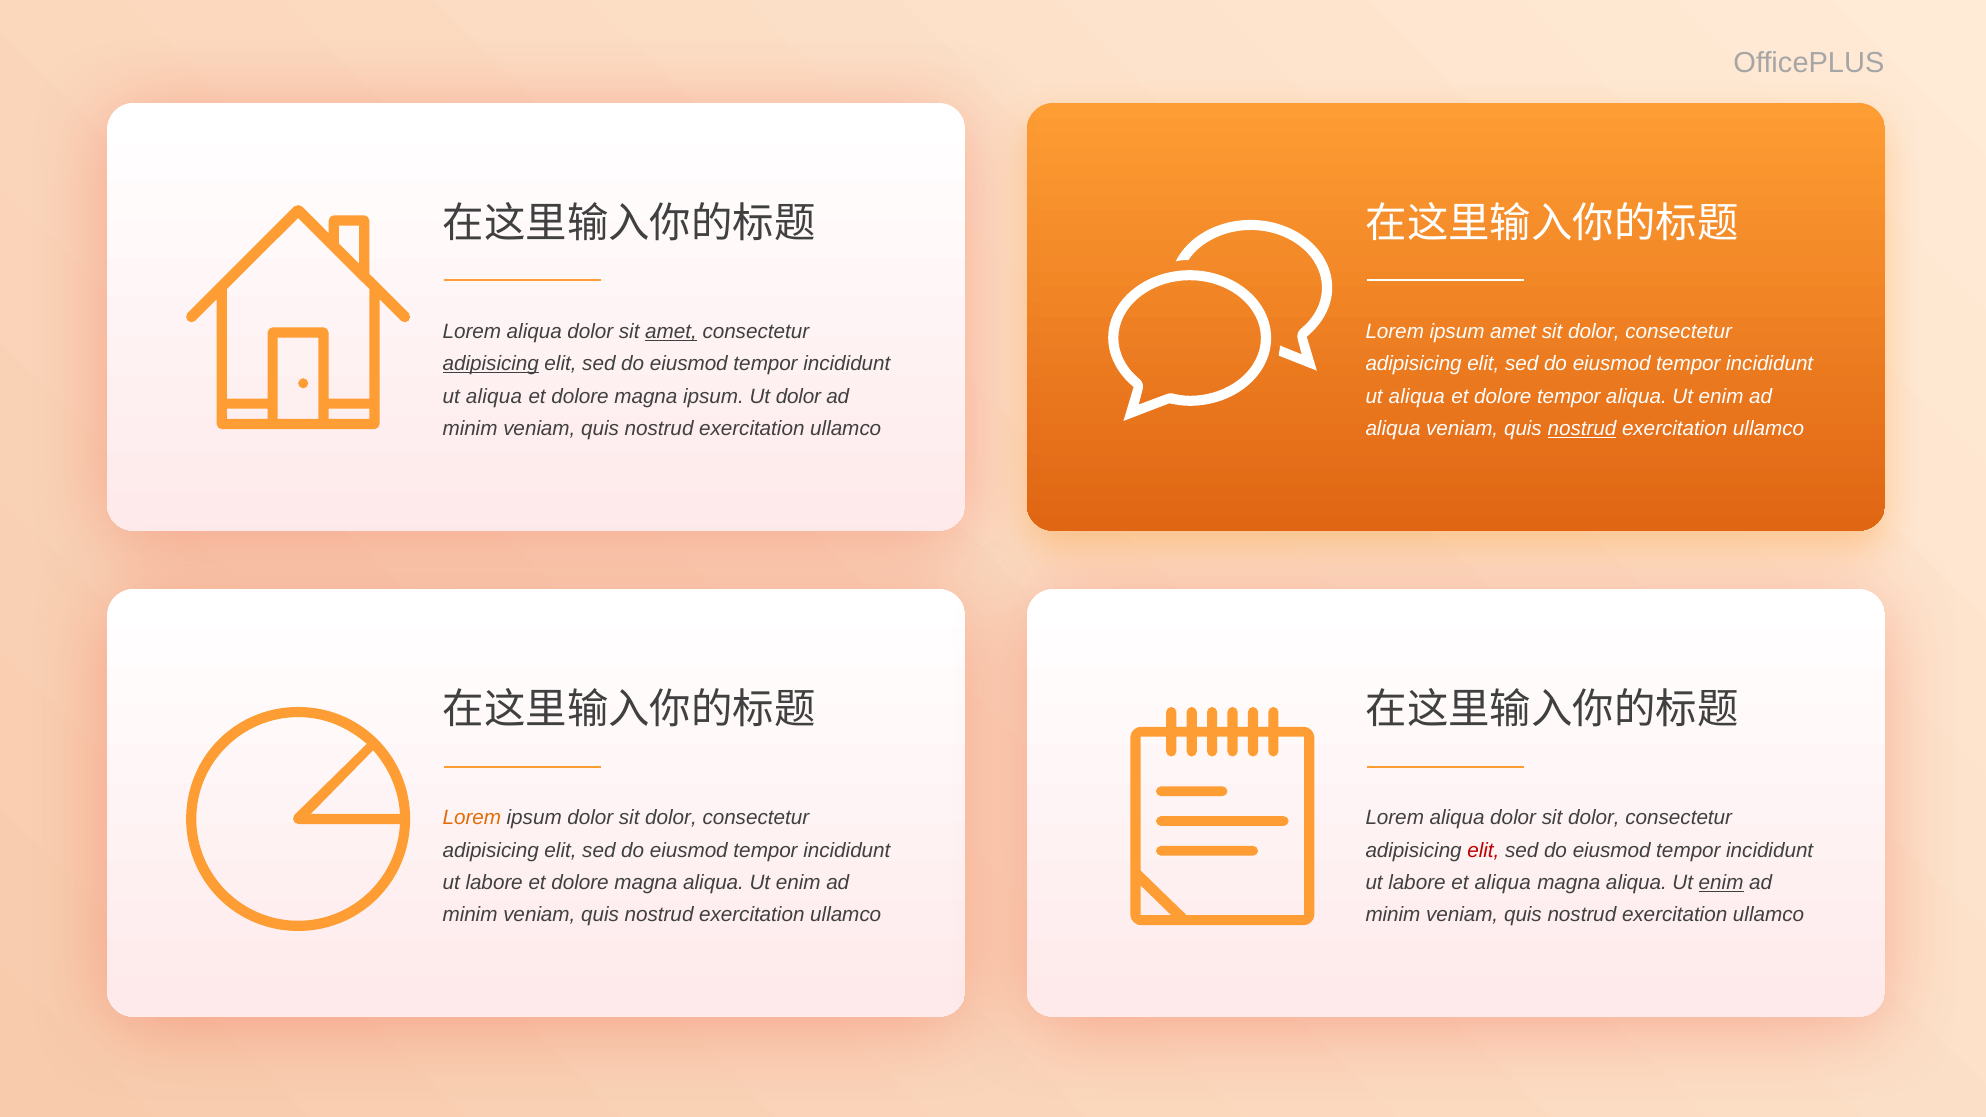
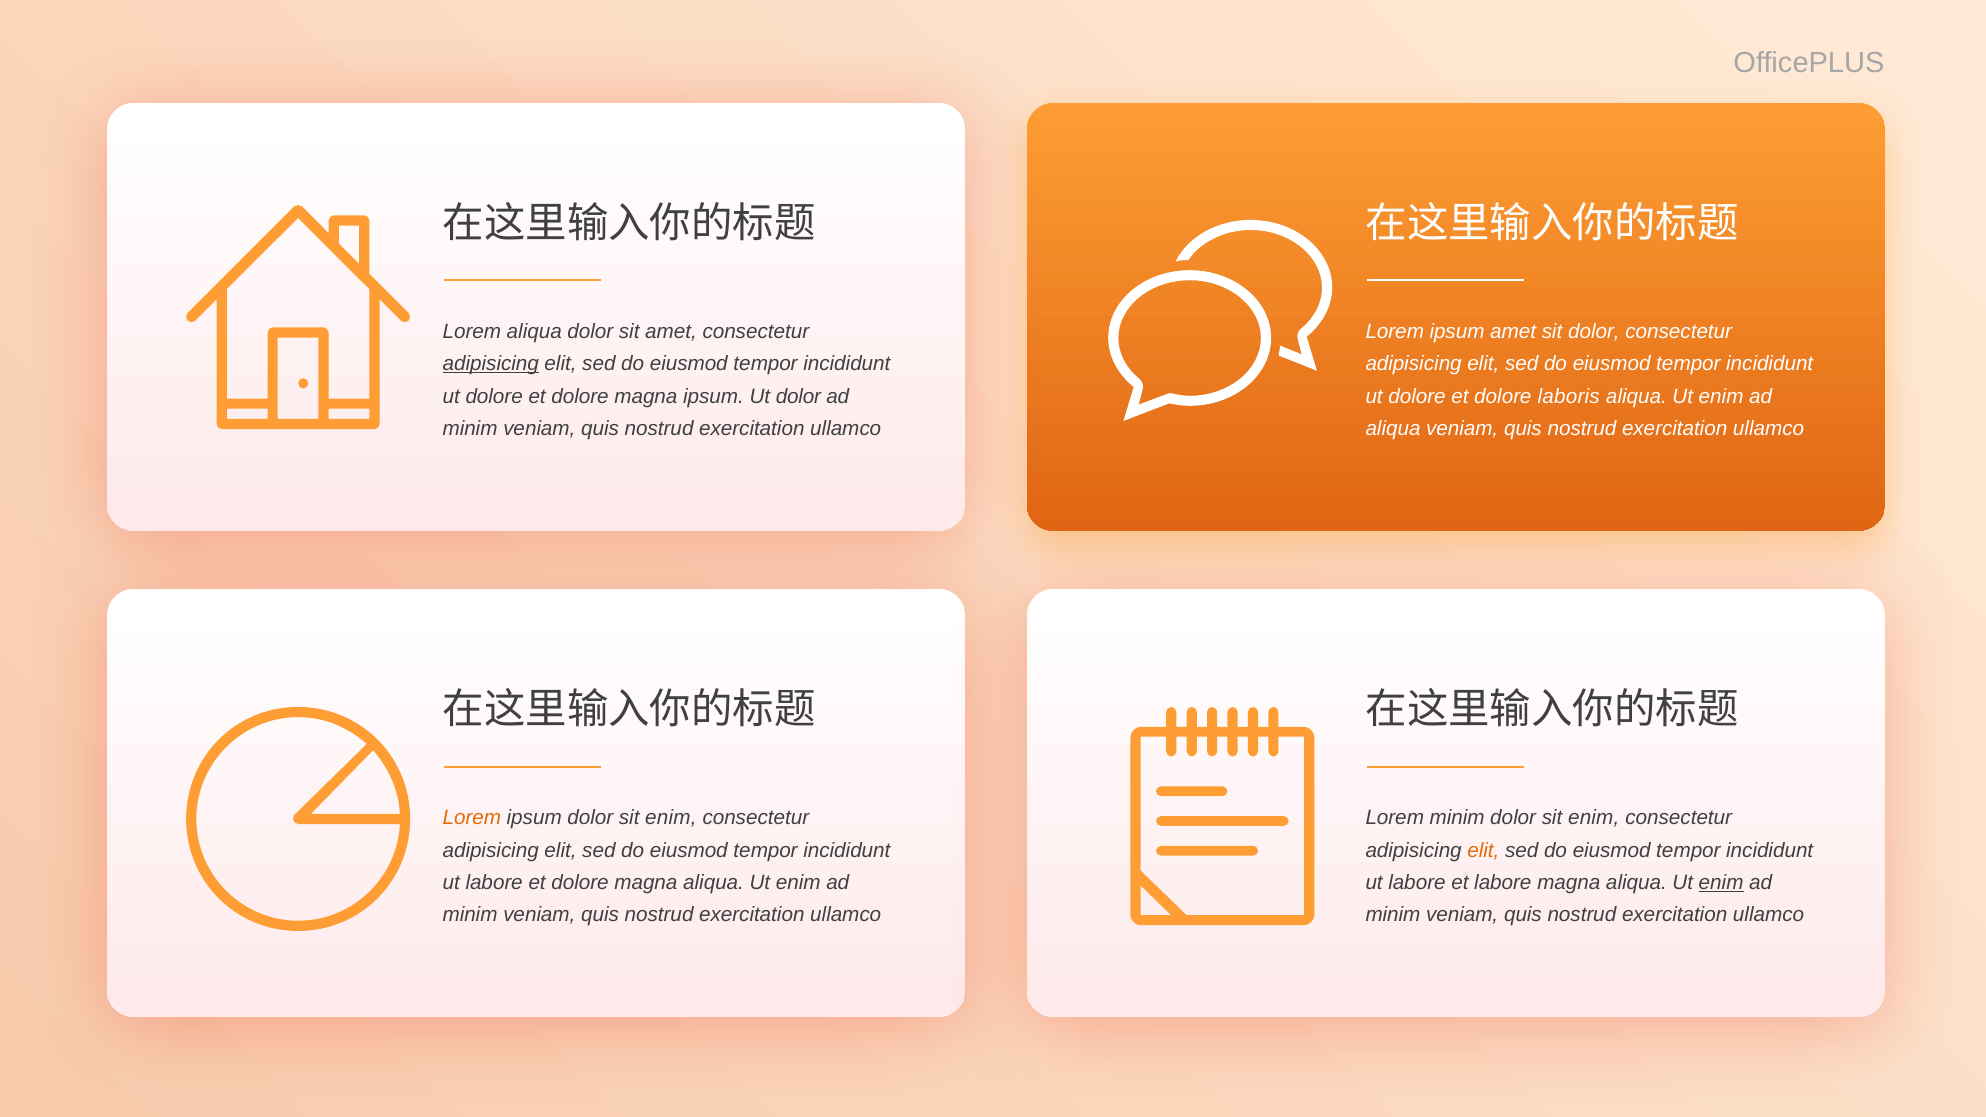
amet underline: present -> none (671, 332)
aliqua: aliqua -> dolore (494, 396)
aliqua: aliqua -> dolore (1417, 396)
dolore tempor: tempor -> laboris (1569, 396)
nostrud underline: present -> none (1582, 429)
ipsum dolor sit dolor: dolor -> enim (671, 818)
aliqua: aliqua -> minim (1457, 818)
dolor: dolor -> enim (1594, 818)
elit colour: red -> orange (1483, 850)
et aliqua: aliqua -> labore (1503, 883)
